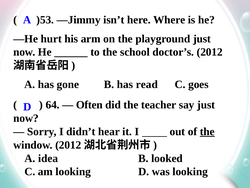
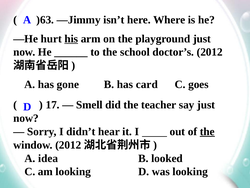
)53: )53 -> )63 (45, 20)
his underline: none -> present (71, 39)
read: read -> card (147, 84)
64: 64 -> 17 (53, 105)
Often: Often -> Smell (89, 105)
